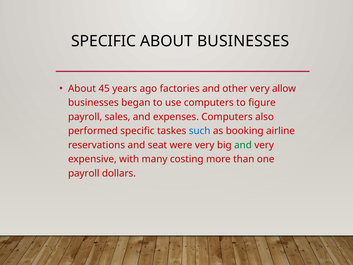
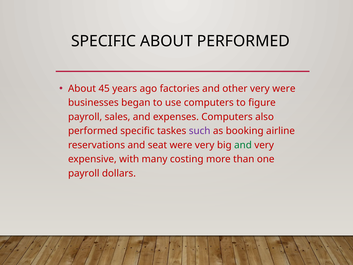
ABOUT BUSINESSES: BUSINESSES -> PERFORMED (243, 41)
very allow: allow -> were (284, 89)
such colour: blue -> purple (200, 131)
